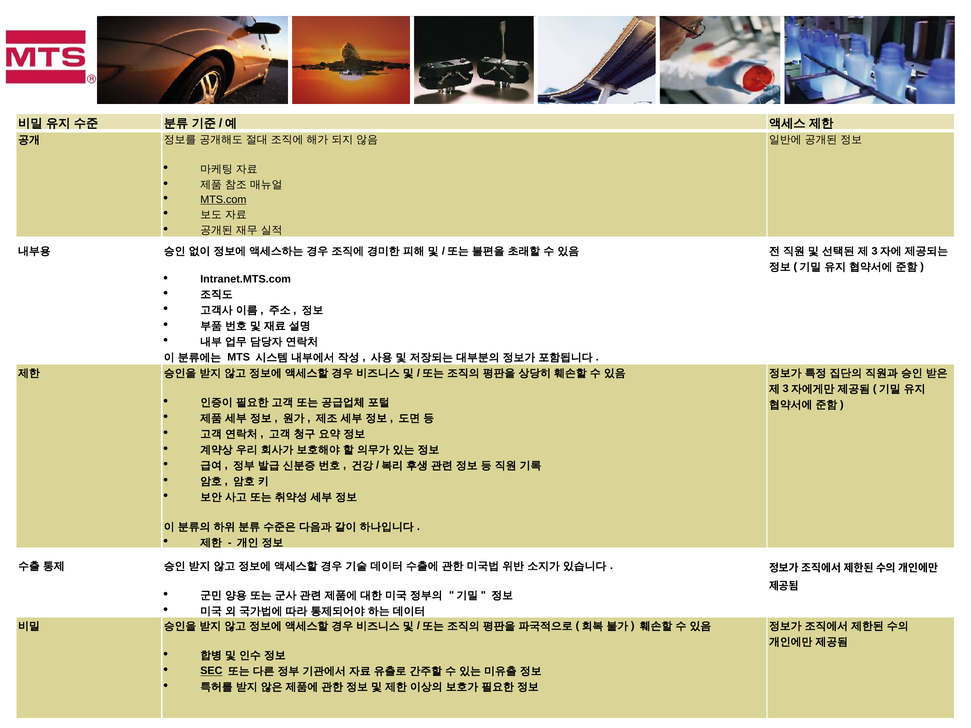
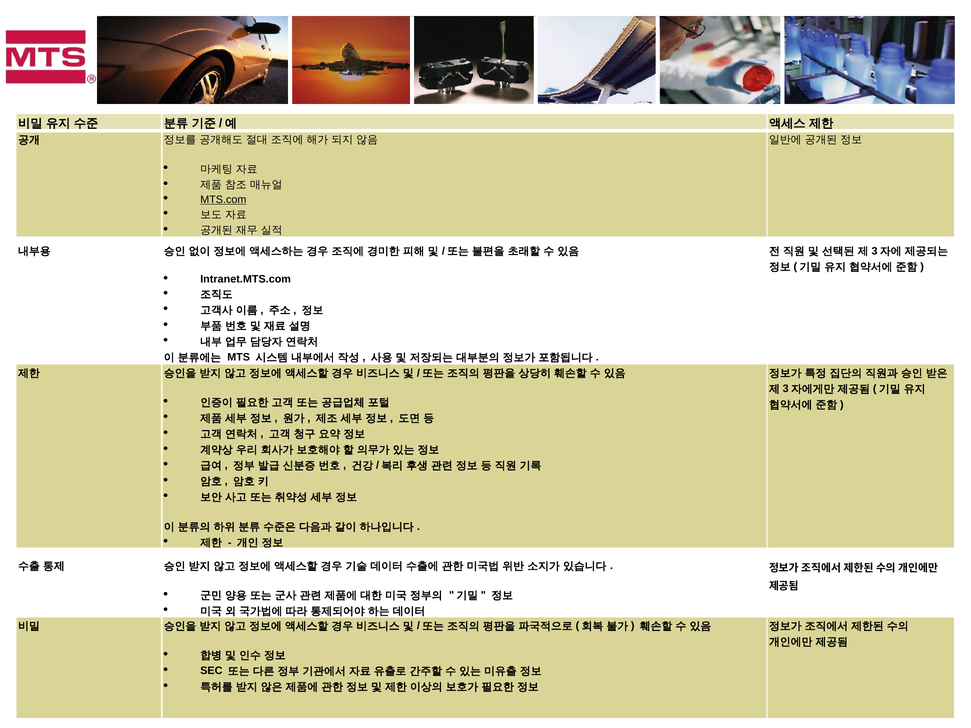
SEC underline: present -> none (211, 671)
